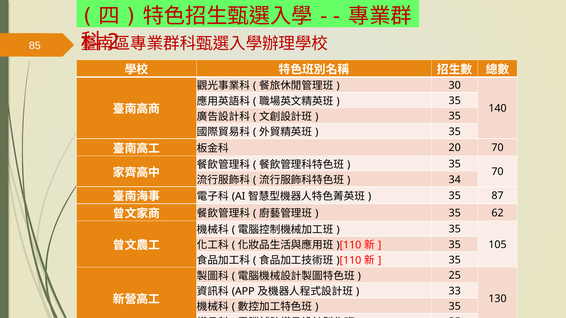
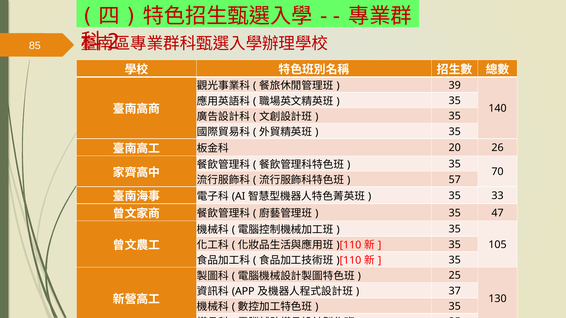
30: 30 -> 39 (455, 85)
20 70: 70 -> 26 (498, 148)
34: 34 -> 57 (455, 180)
87: 87 -> 33 (498, 196)
62: 62 -> 47 (498, 213)
33: 33 -> 37 (455, 291)
